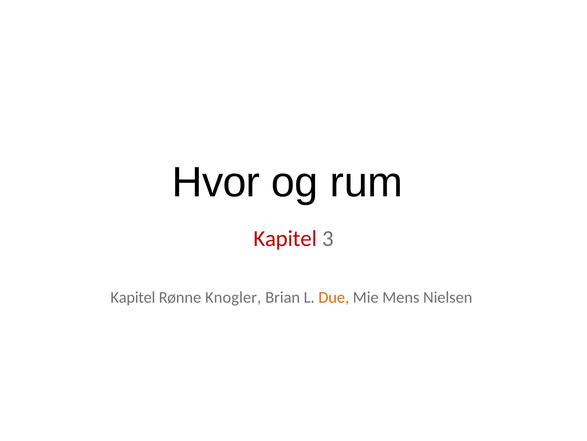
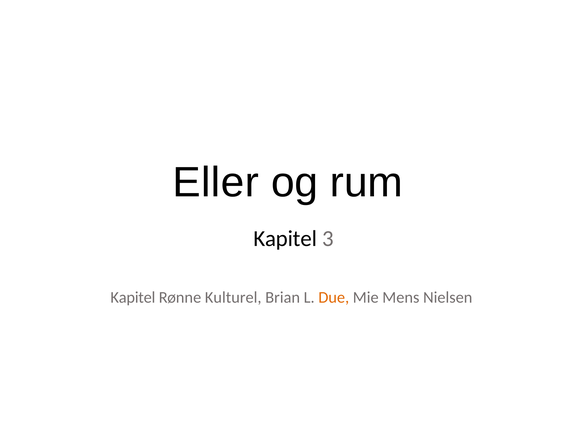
Hvor: Hvor -> Eller (216, 182)
Kapitel colour: red -> black (285, 238)
Knogler: Knogler -> Kulturel (233, 297)
